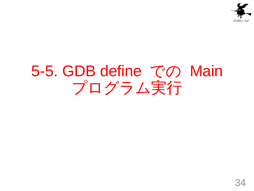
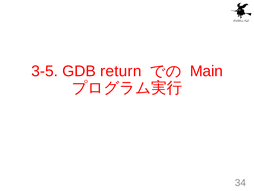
5-5: 5-5 -> 3-5 (45, 71)
define: define -> return (121, 71)
